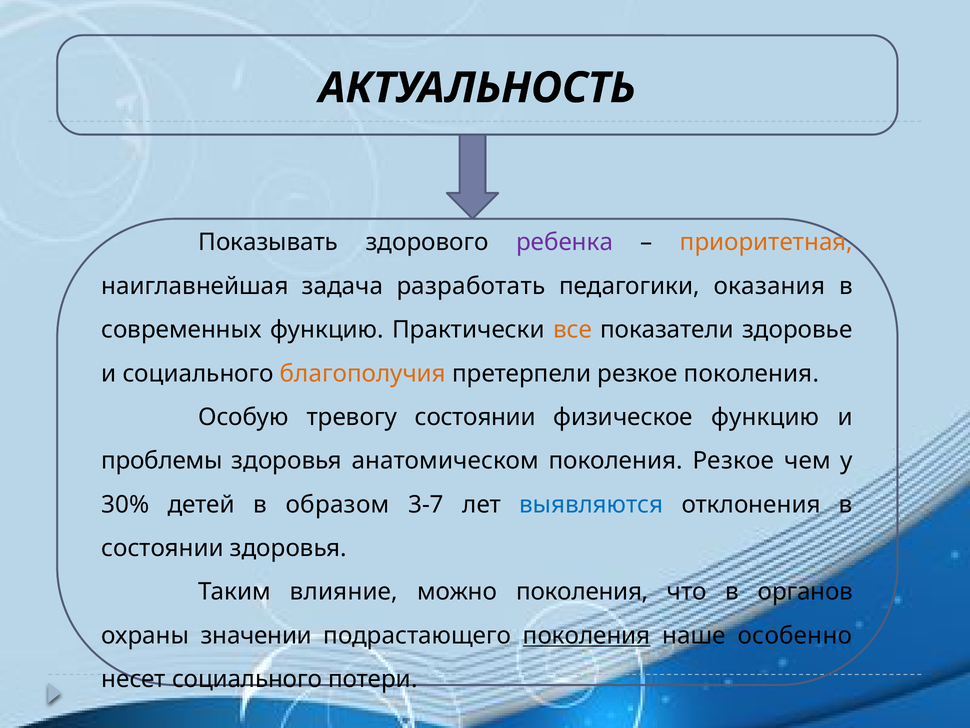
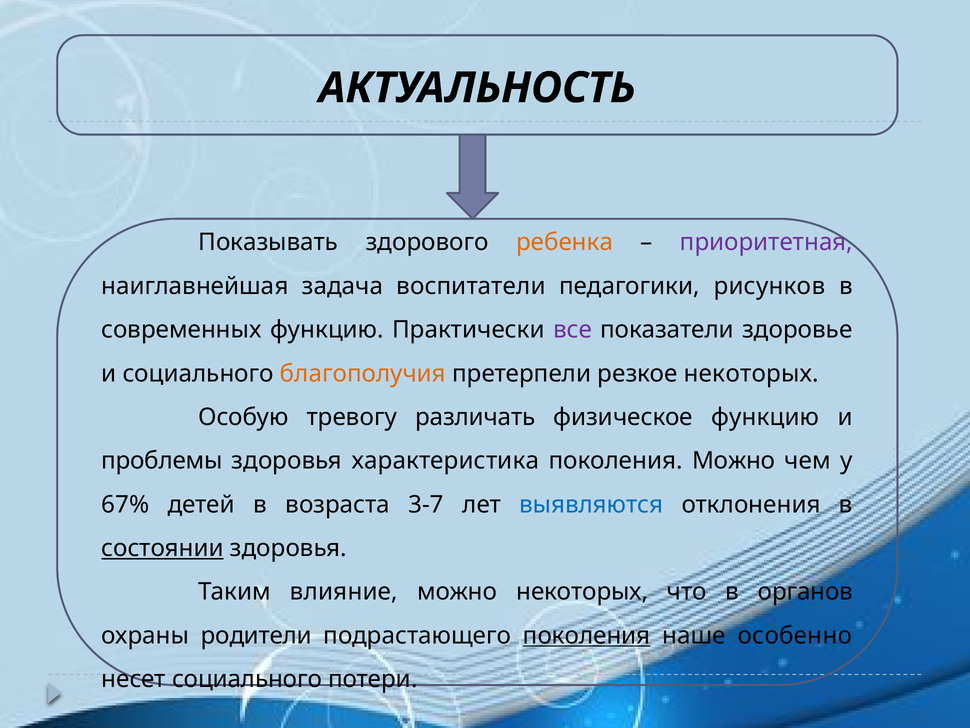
ребенка colour: purple -> orange (565, 242)
приоритетная colour: orange -> purple (766, 242)
разработать: разработать -> воспитатели (471, 286)
оказания: оказания -> рисунков (769, 286)
все colour: orange -> purple (573, 330)
резкое поколения: поколения -> некоторых (751, 373)
тревогу состоянии: состоянии -> различать (475, 417)
анатомическом: анатомическом -> характеристика (445, 461)
поколения Резкое: Резкое -> Можно (734, 461)
30%: 30% -> 67% (125, 504)
образом: образом -> возраста (338, 504)
состоянии underline: none -> present (163, 548)
можно поколения: поколения -> некоторых (582, 591)
значении: значении -> родители (256, 635)
